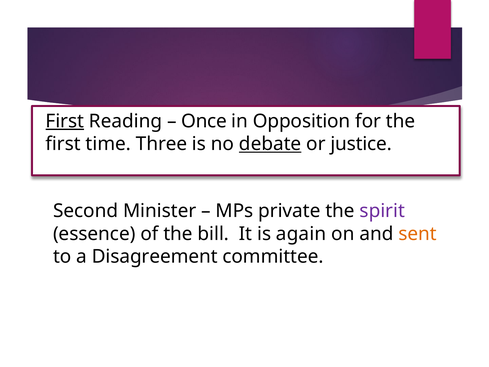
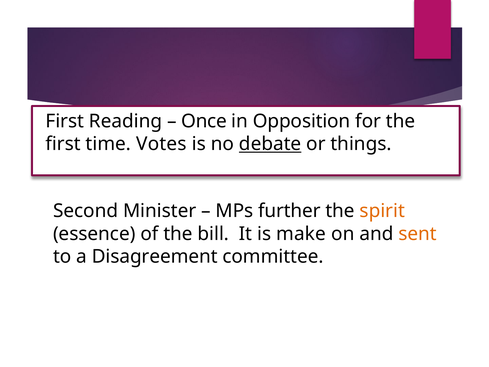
First underline: present -> none (65, 121)
Three: Three -> Votes (161, 144)
justice: justice -> things (361, 144)
private: private -> further (289, 211)
spirit colour: purple -> orange (382, 211)
again: again -> make (301, 234)
